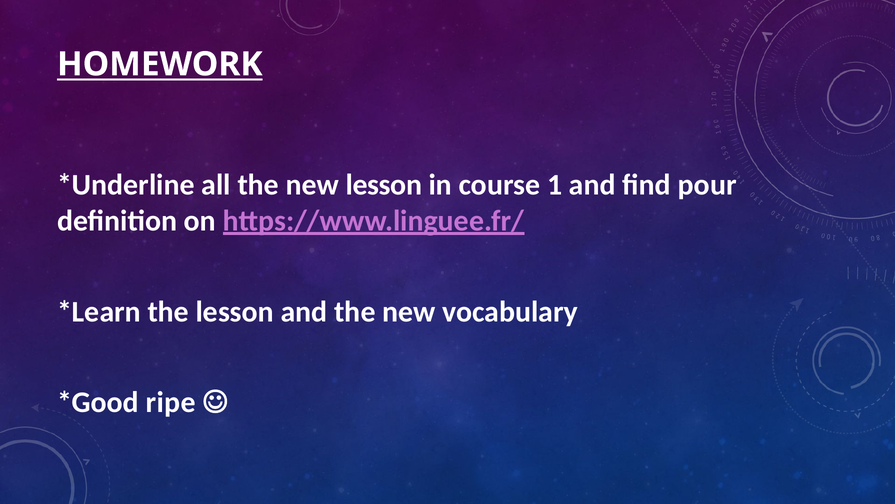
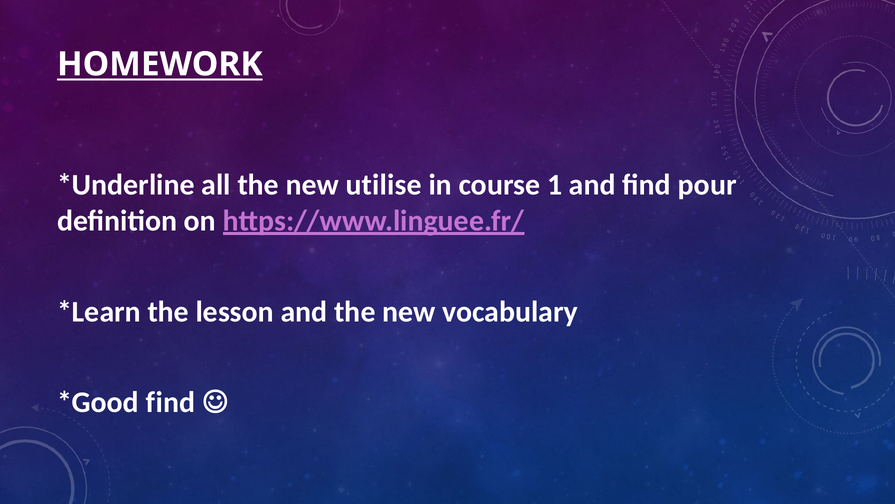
new lesson: lesson -> utilise (384, 185)
ripe: ripe -> find (171, 402)
